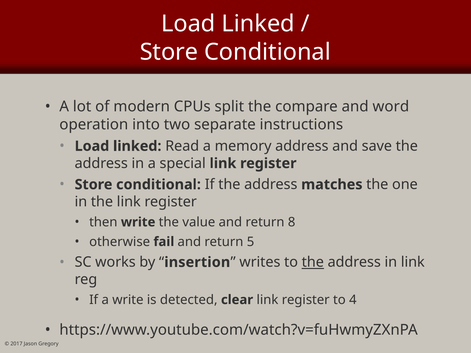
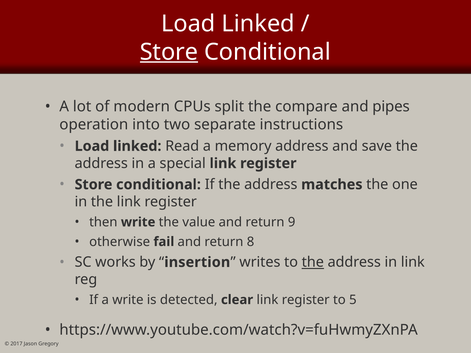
Store underline: none -> present (169, 52)
word: word -> pipes (391, 107)
8: 8 -> 9 (292, 222)
5: 5 -> 8 (251, 242)
4: 4 -> 5 (353, 300)
